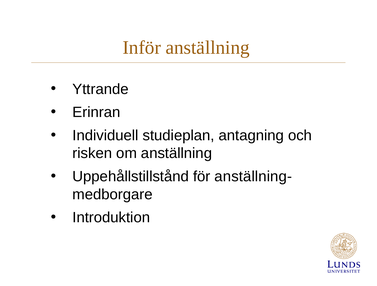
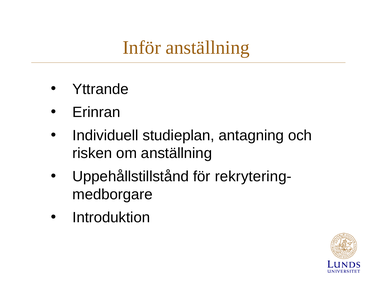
anställning-: anställning- -> rekrytering- (253, 177)
